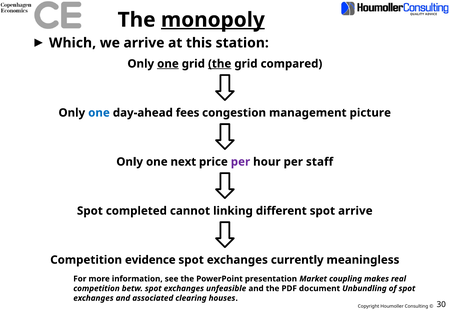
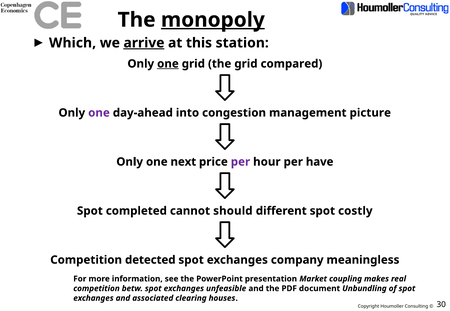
arrive underline: none -> present (144, 43)
the underline: present -> none (220, 64)
one colour: blue -> purple (99, 113)
fees: fees -> into (188, 113)
staff: staff -> have (320, 162)
linking: linking -> should (233, 211)
spot arrive: arrive -> costly (355, 211)
evidence: evidence -> detected (150, 260)
currently: currently -> company (297, 260)
